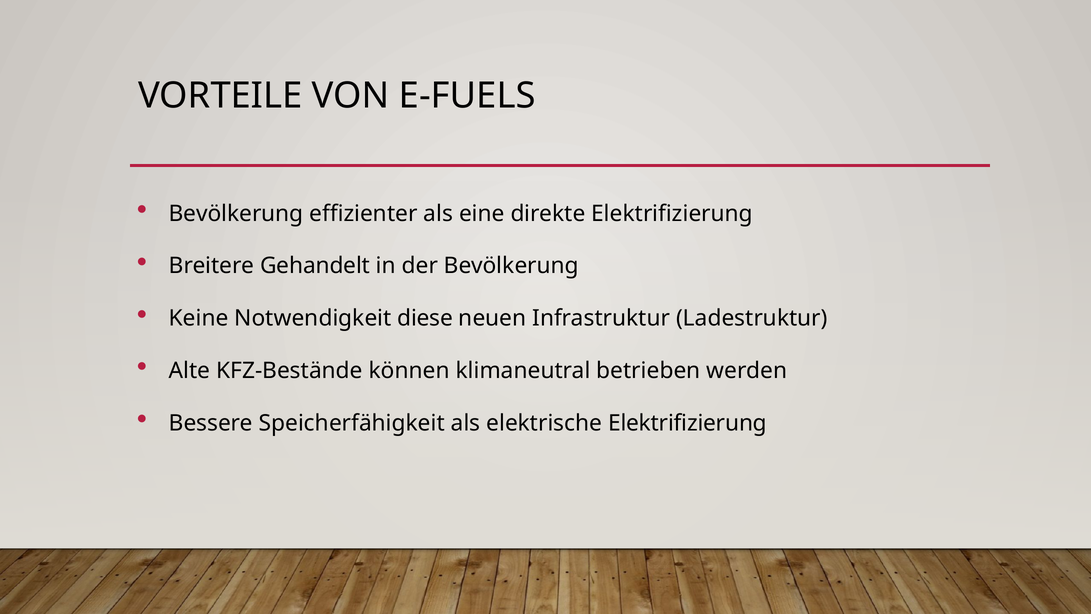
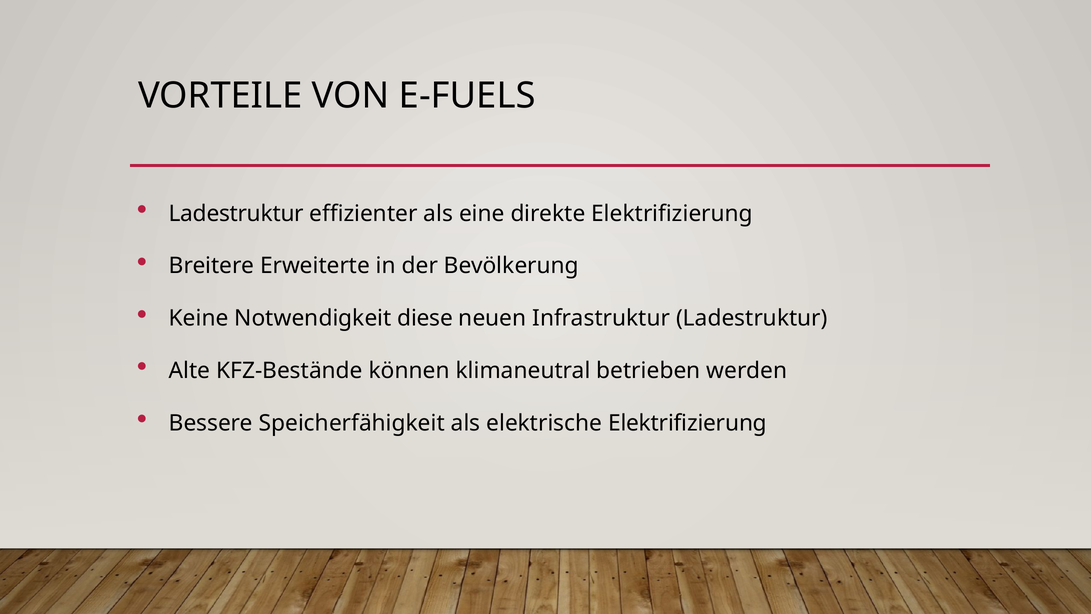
Bevölkerung: Bevölkerung -> Ladestruktur (236, 213)
Gehandelt: Gehandelt -> Erweiterte (315, 266)
